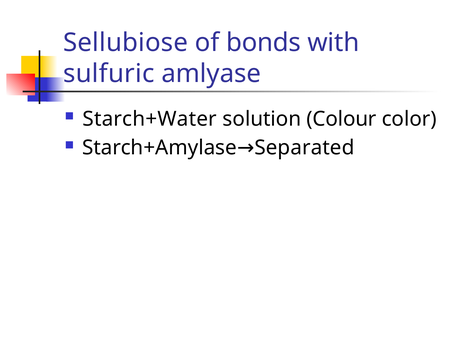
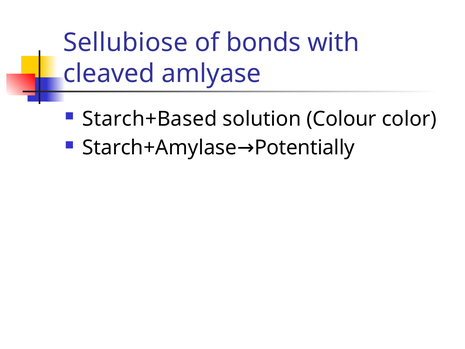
sulfuric: sulfuric -> cleaved (109, 73)
Starch+Water: Starch+Water -> Starch+Based (150, 119)
Separated: Separated -> Potentially (305, 148)
